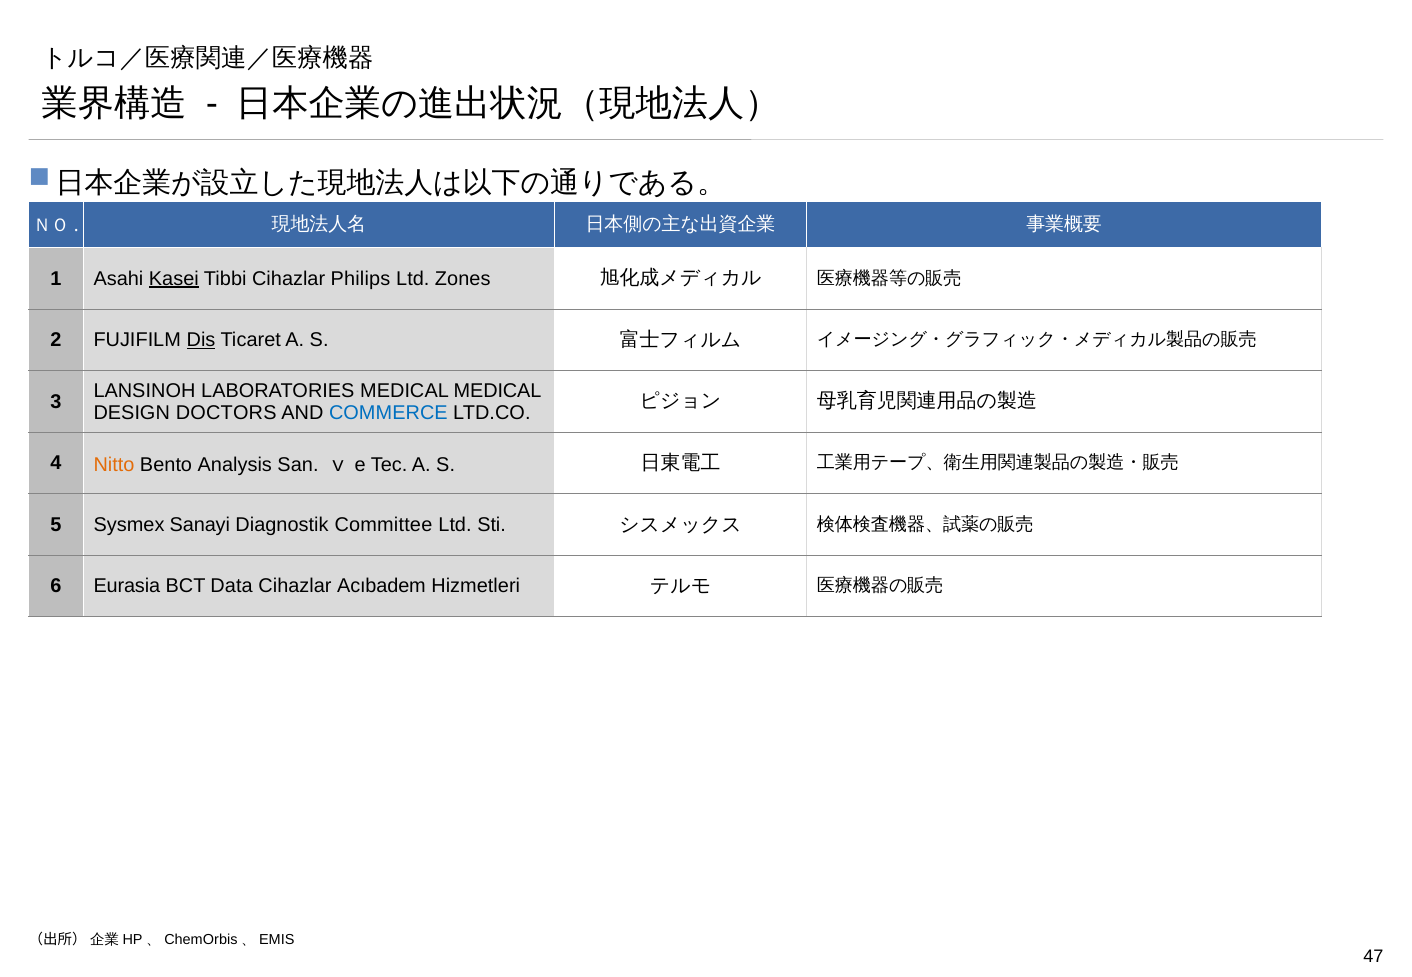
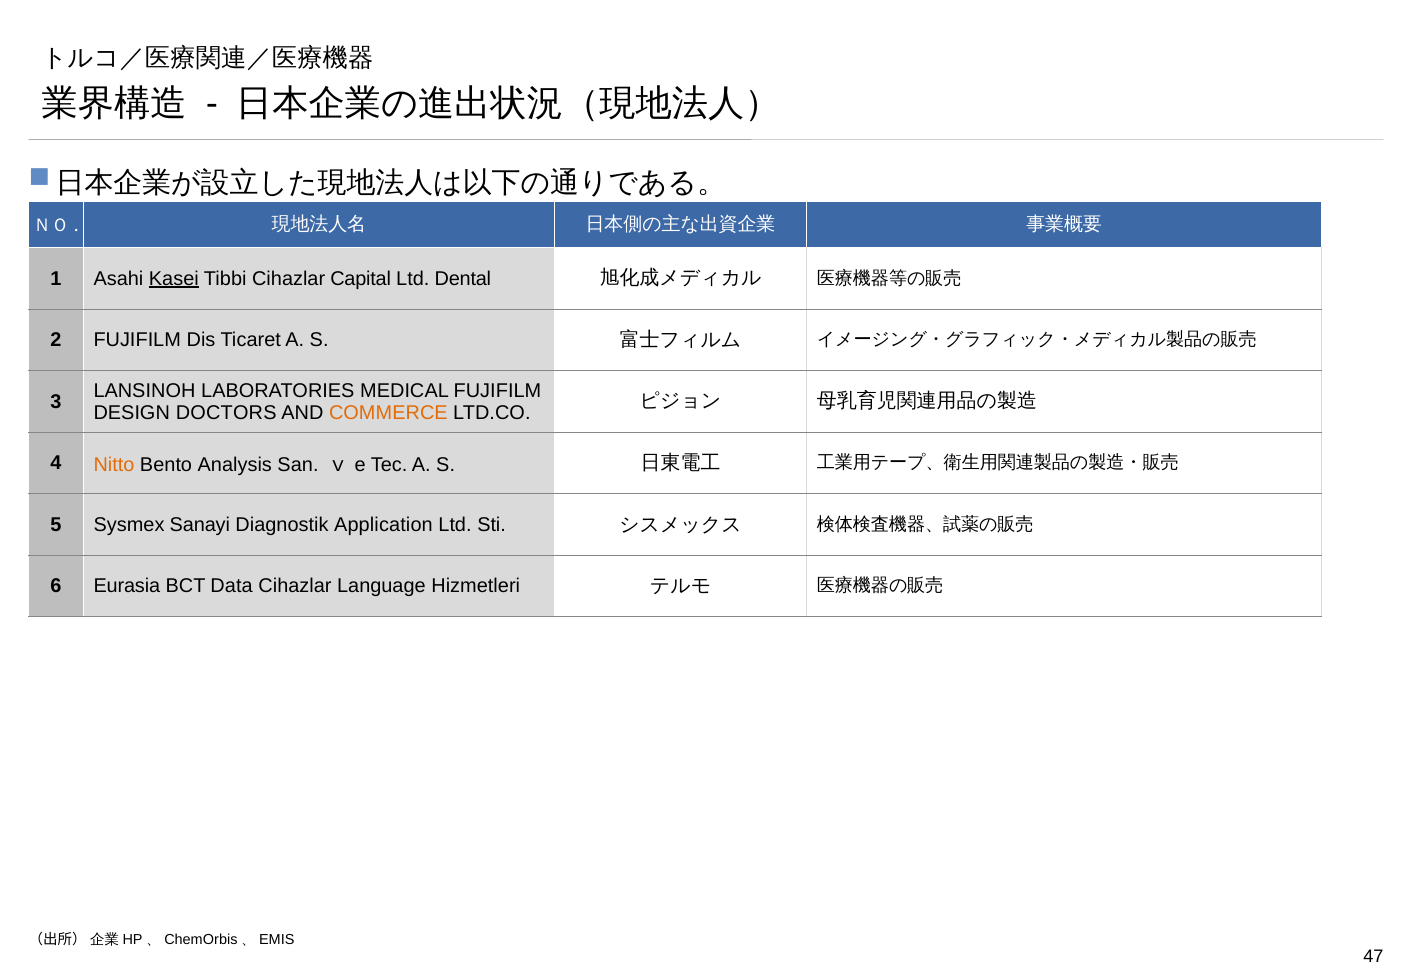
Philips: Philips -> Capital (361, 279)
Zones: Zones -> Dental (463, 279)
Dis underline: present -> none (201, 340)
MEDICAL MEDICAL: MEDICAL -> FUJIFILM (497, 391)
COMMERCE colour: blue -> orange (388, 413)
Committee: Committee -> Application (383, 525)
Acıbadem: Acıbadem -> Language (381, 587)
